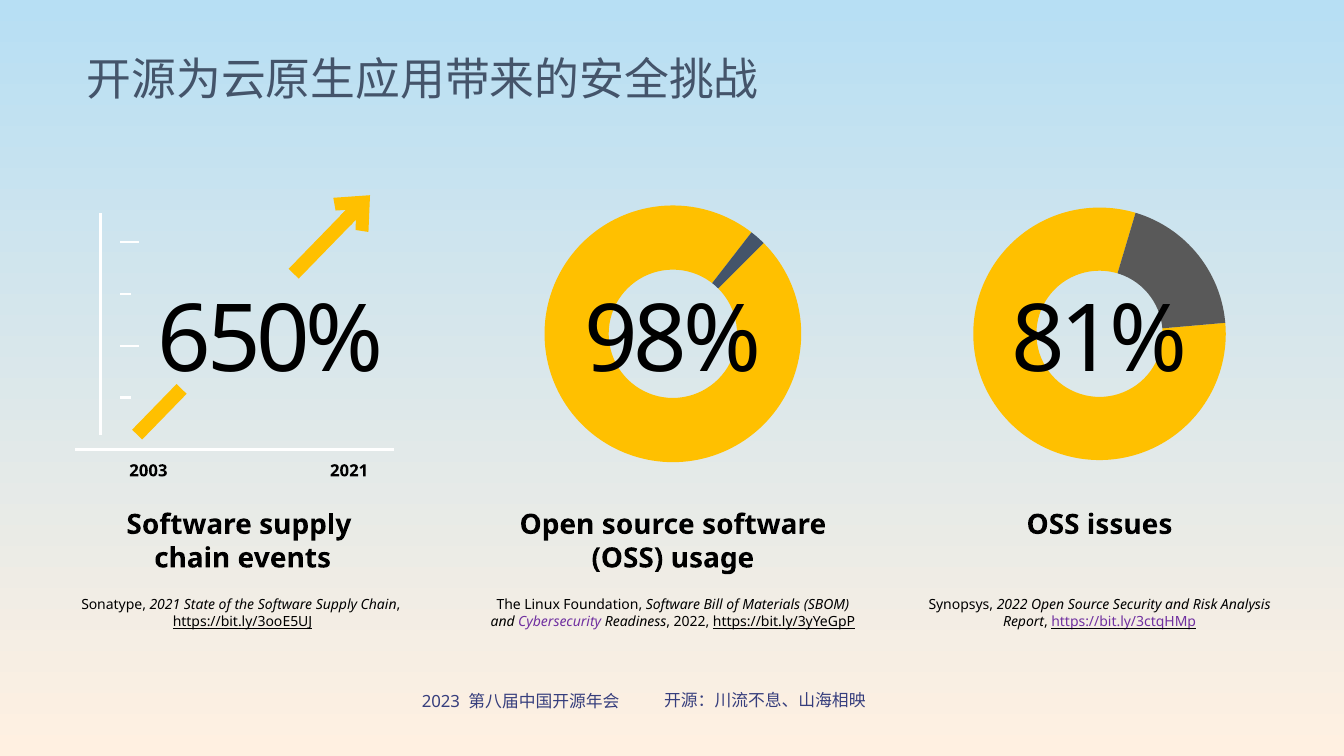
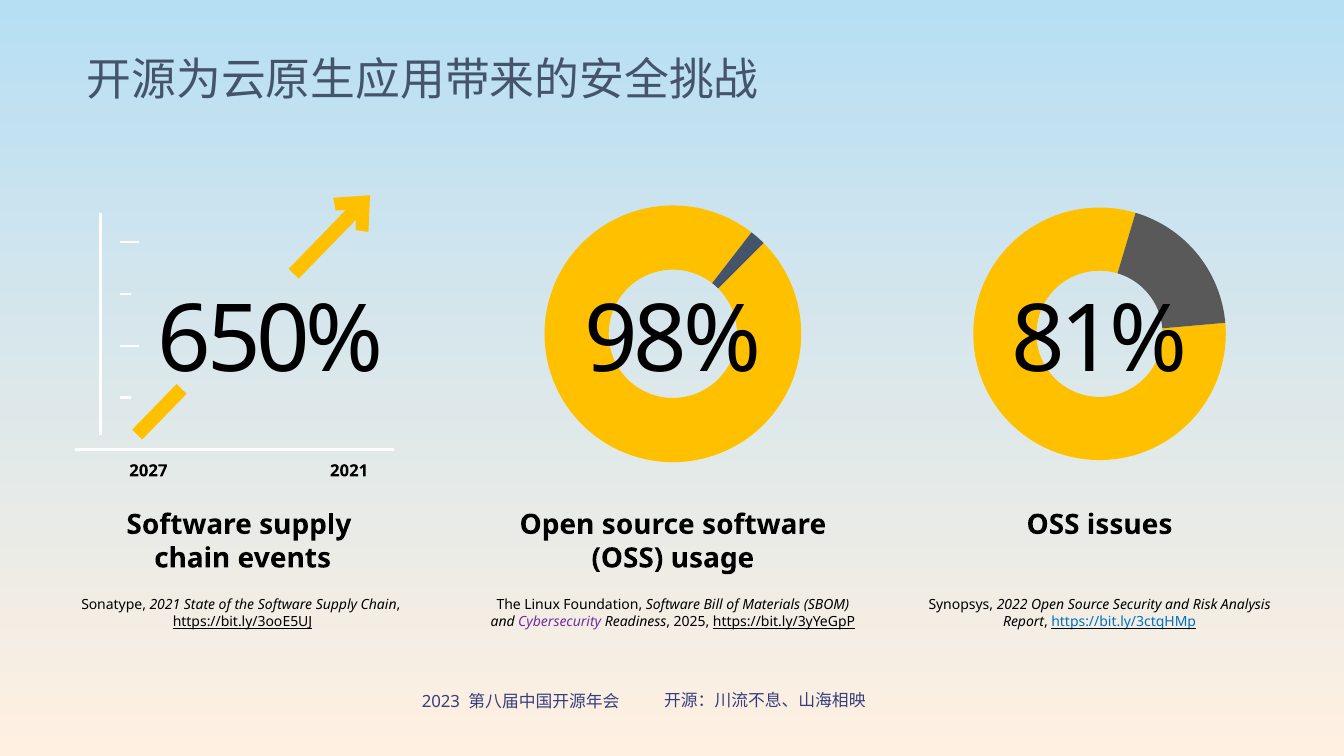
2003: 2003 -> 2027 (148, 471)
Readiness 2022: 2022 -> 2025 (691, 622)
https://bit.ly/3ctqHMp colour: purple -> blue (1124, 622)
